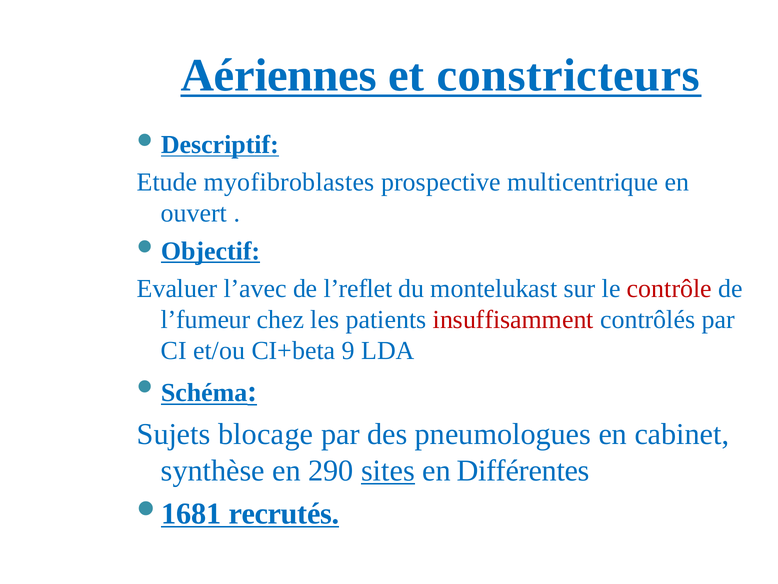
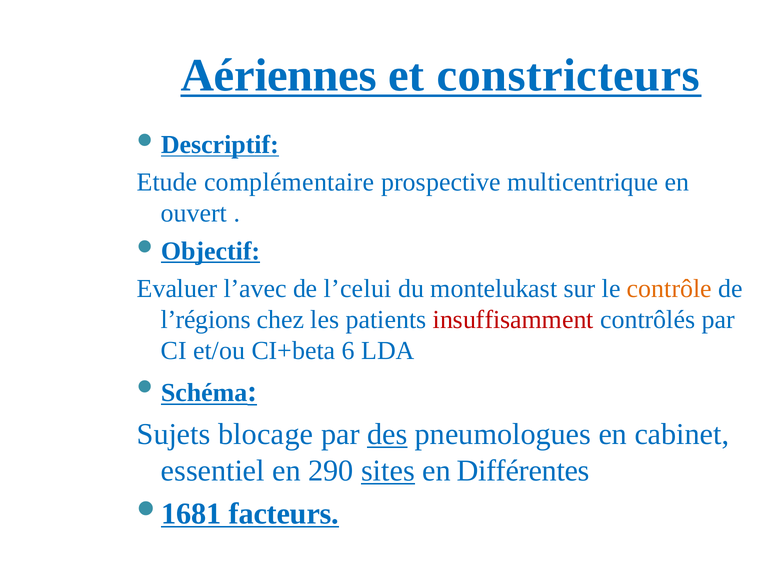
myofibroblastes: myofibroblastes -> complémentaire (289, 182)
l’reflet: l’reflet -> l’celui (358, 288)
contrôle colour: red -> orange (669, 288)
l’fumeur: l’fumeur -> l’régions (206, 319)
9: 9 -> 6 (348, 351)
des underline: none -> present (387, 434)
synthèse: synthèse -> essentiel (213, 470)
recrutés: recrutés -> facteurs (284, 513)
